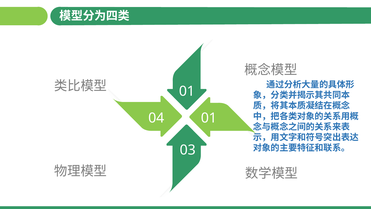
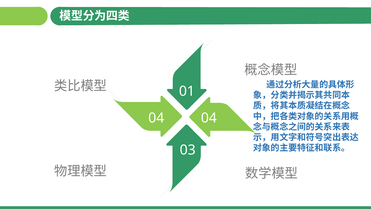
04 01: 01 -> 04 (209, 118)
